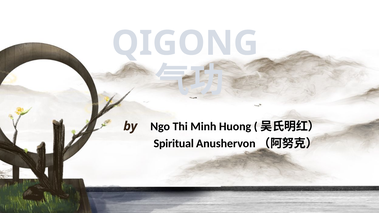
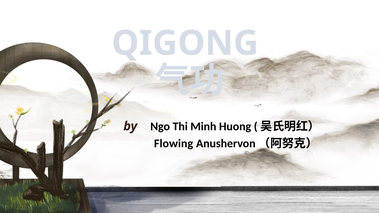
Spiritual: Spiritual -> Flowing (174, 143)
